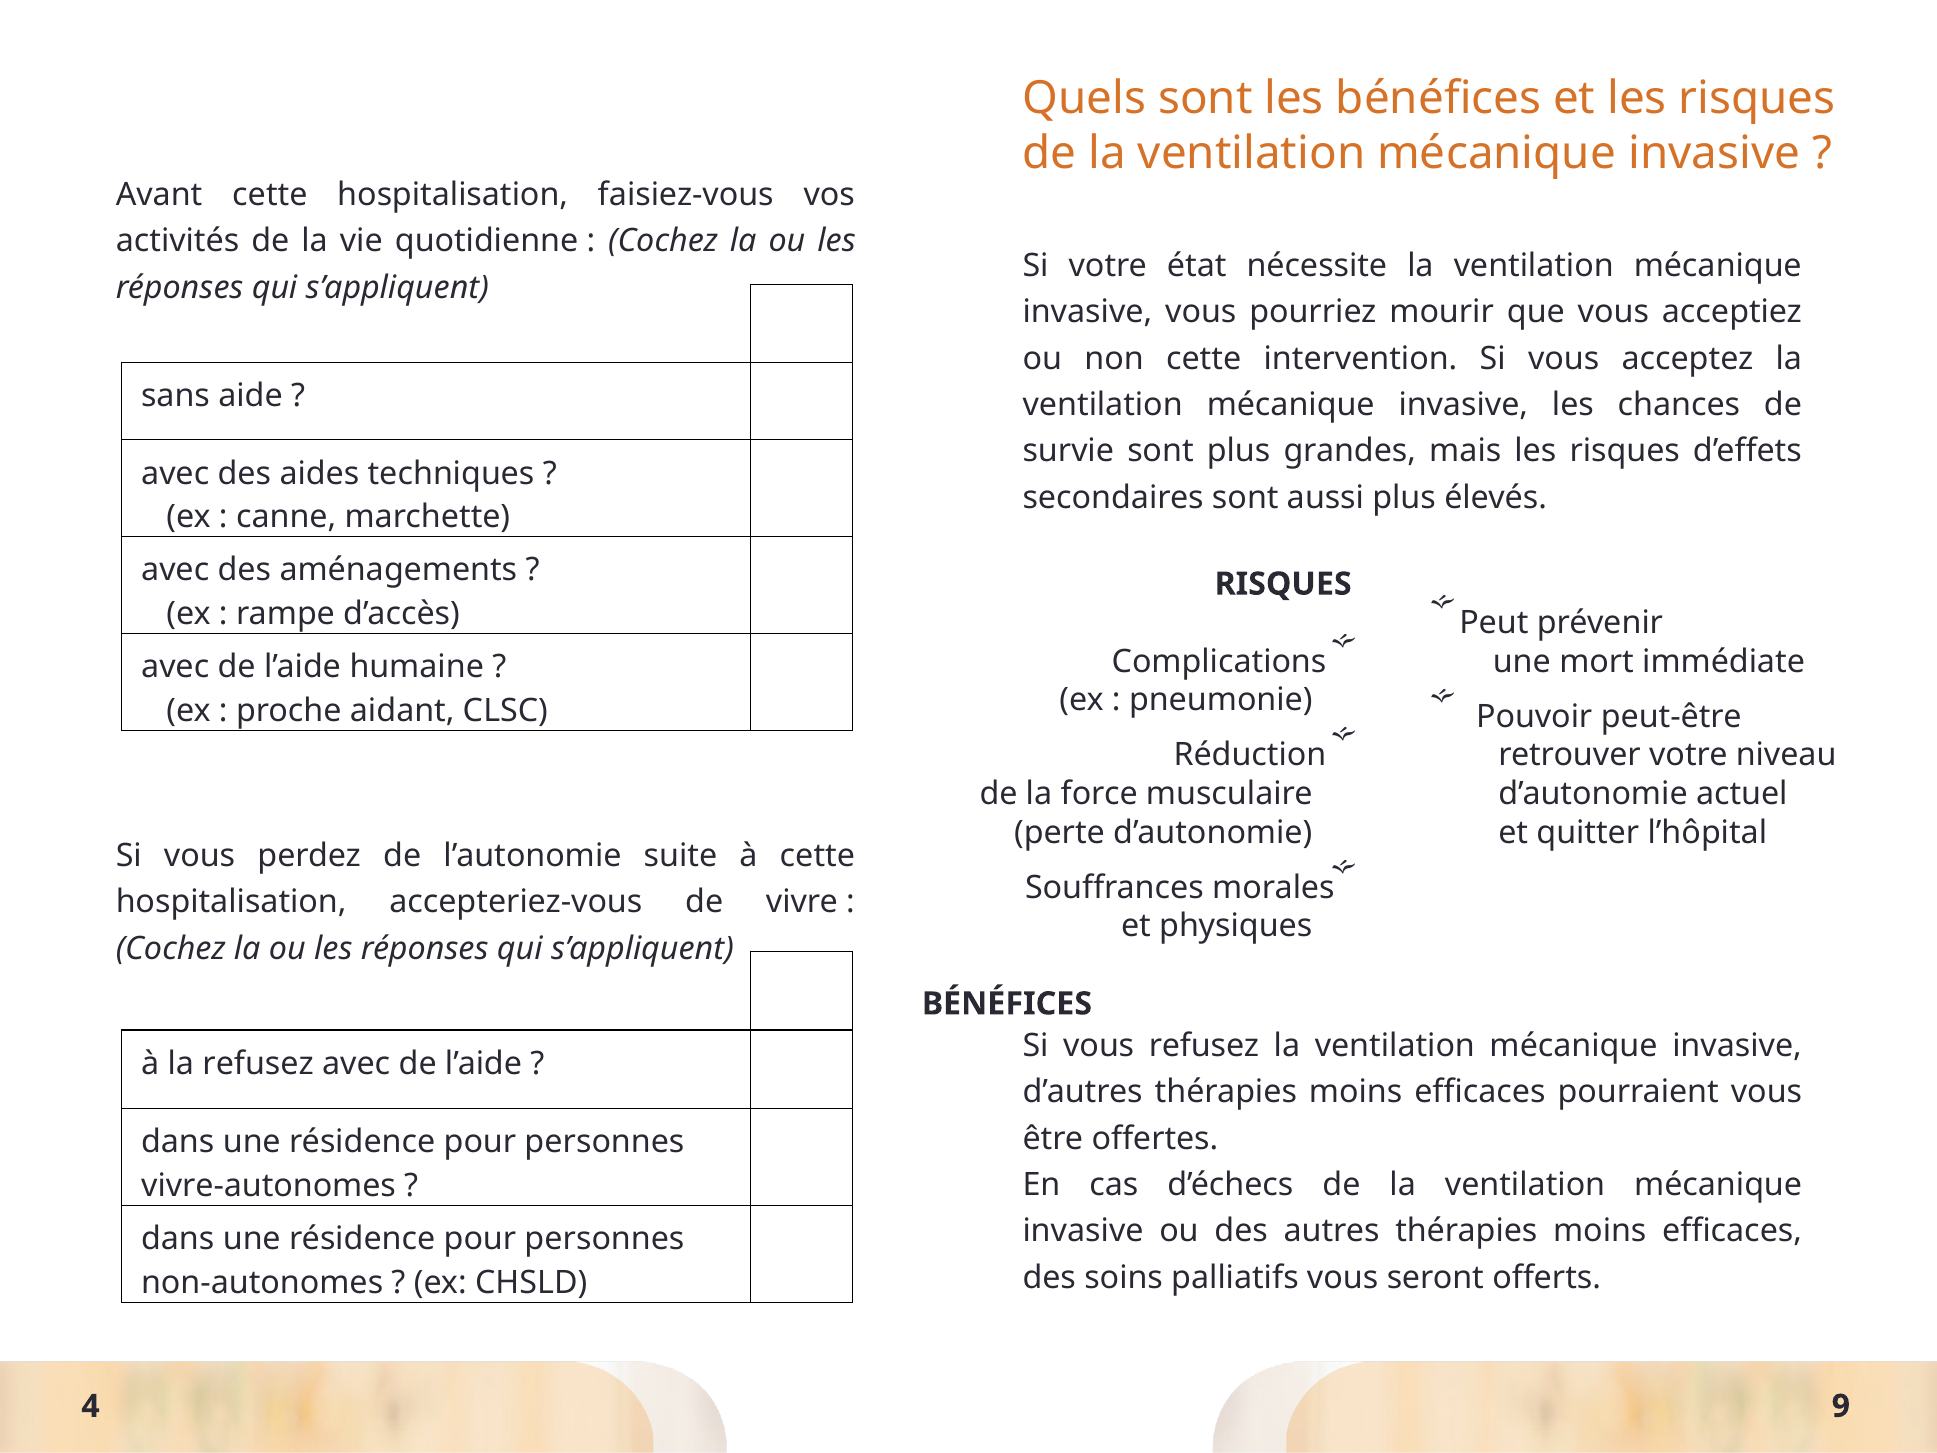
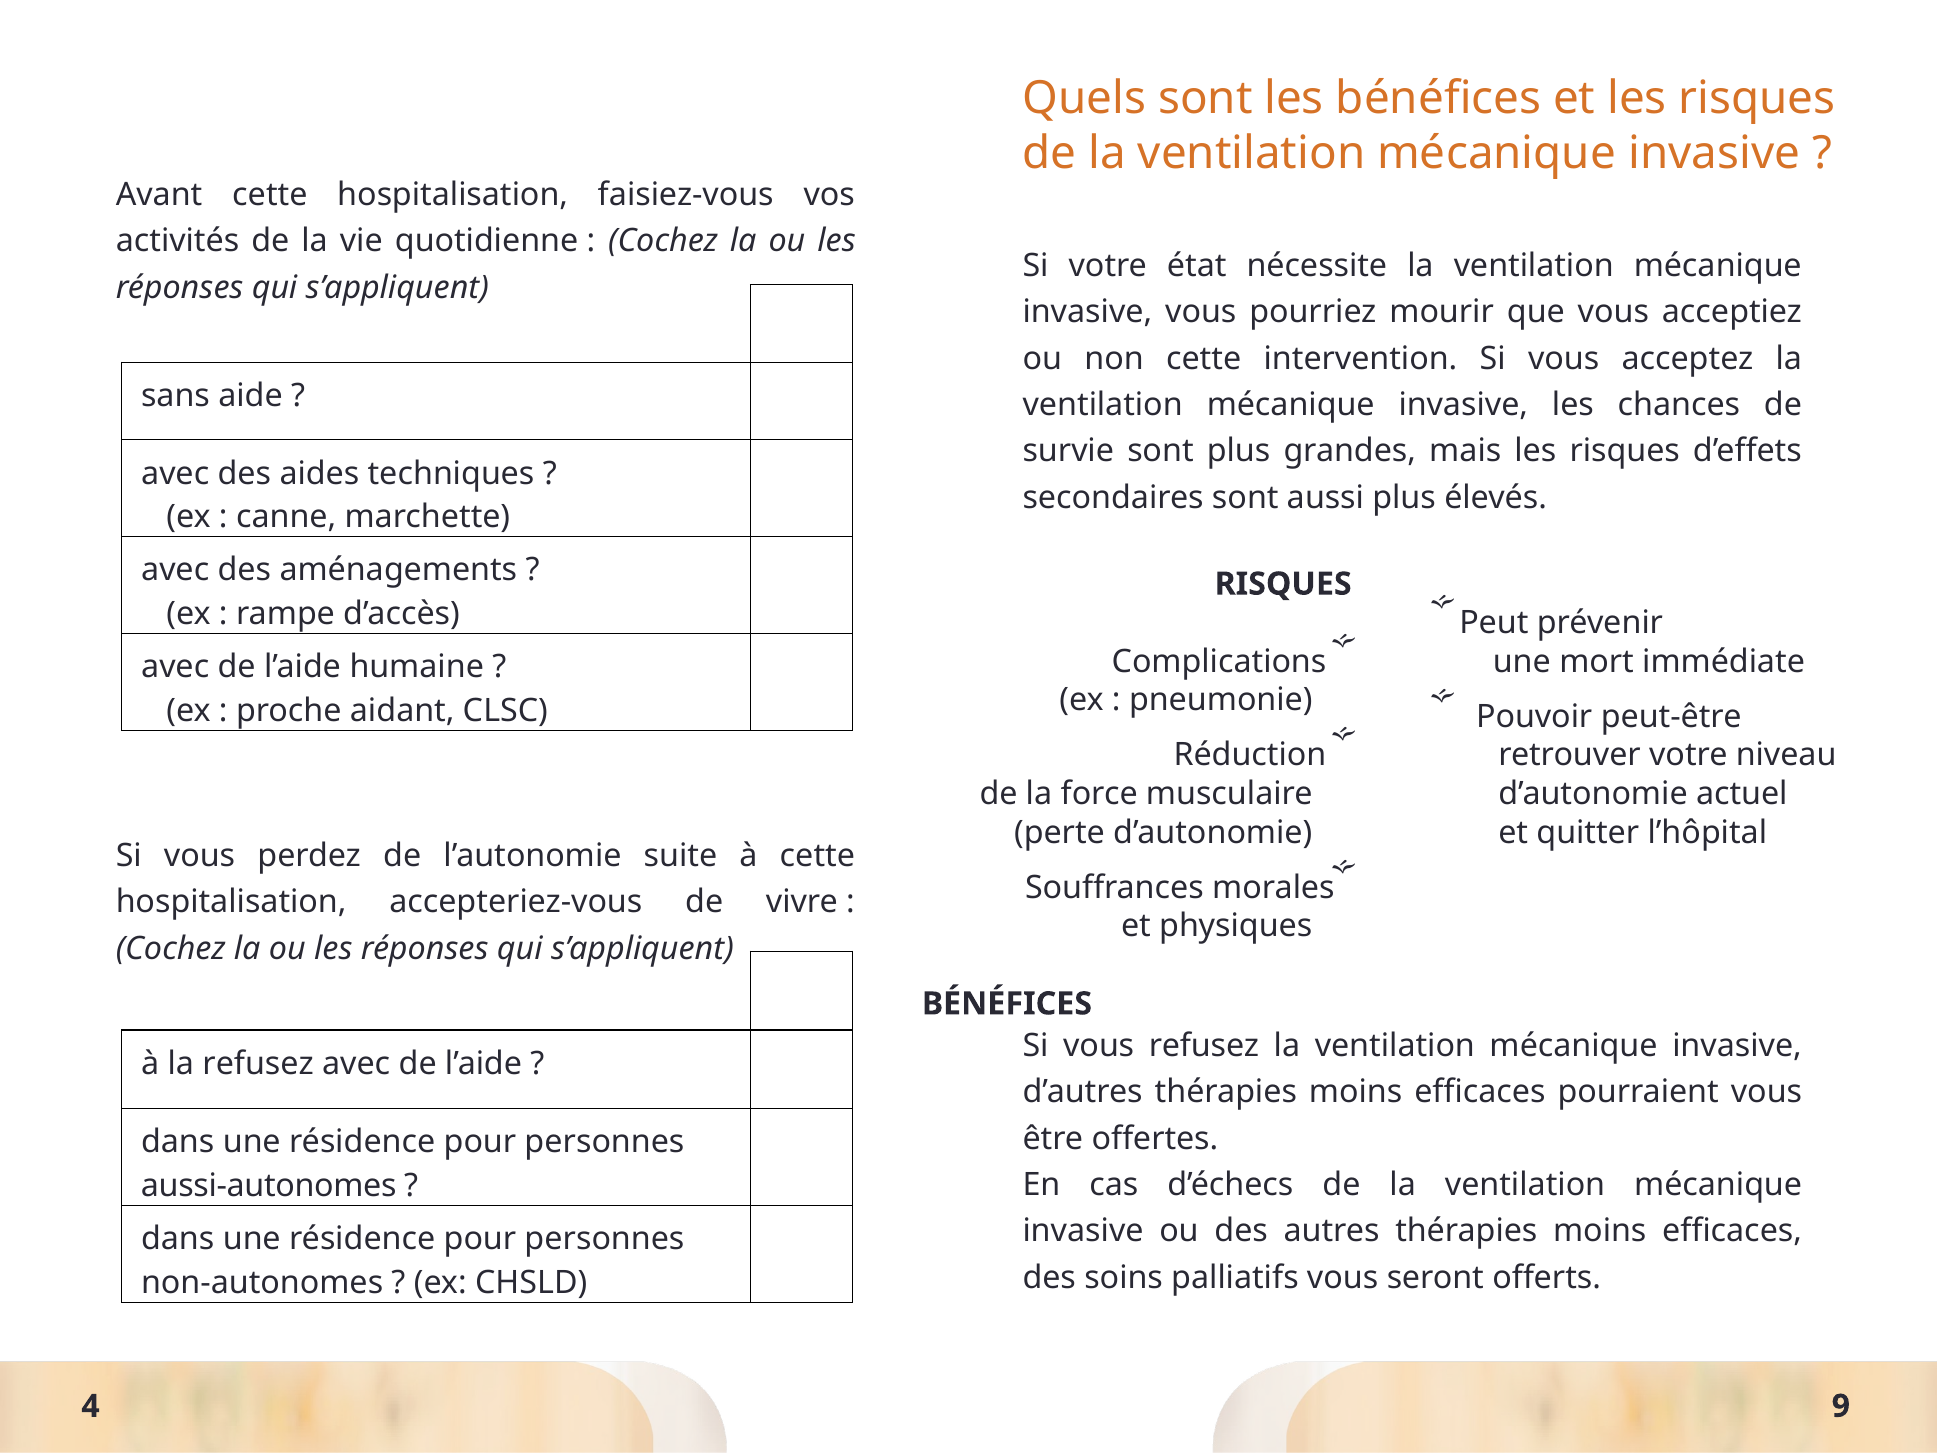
vivre-autonomes: vivre-autonomes -> aussi-autonomes (269, 1186)
